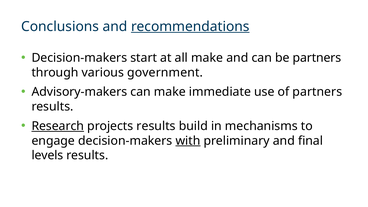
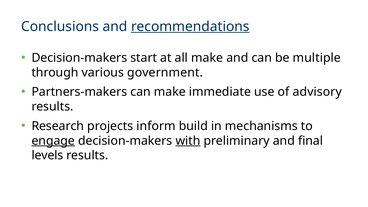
be partners: partners -> multiple (317, 58)
Advisory-makers: Advisory-makers -> Partners-makers (79, 92)
of partners: partners -> advisory (317, 92)
Research underline: present -> none (58, 126)
projects results: results -> inform (156, 126)
engage underline: none -> present (53, 141)
